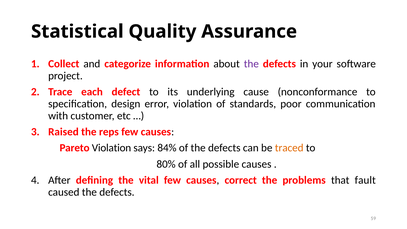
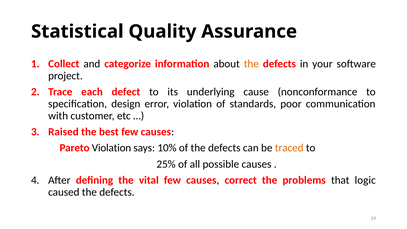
the colour: purple -> orange (251, 64)
reps: reps -> best (109, 132)
84%: 84% -> 10% (167, 148)
80%: 80% -> 25% (166, 164)
fault: fault -> logic (365, 180)
